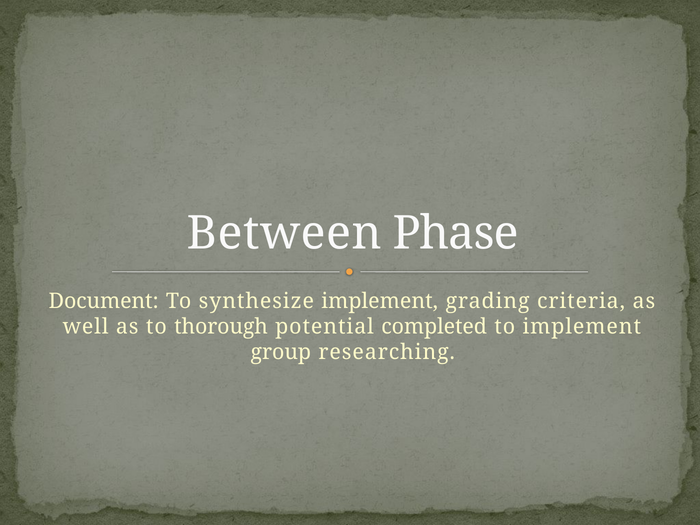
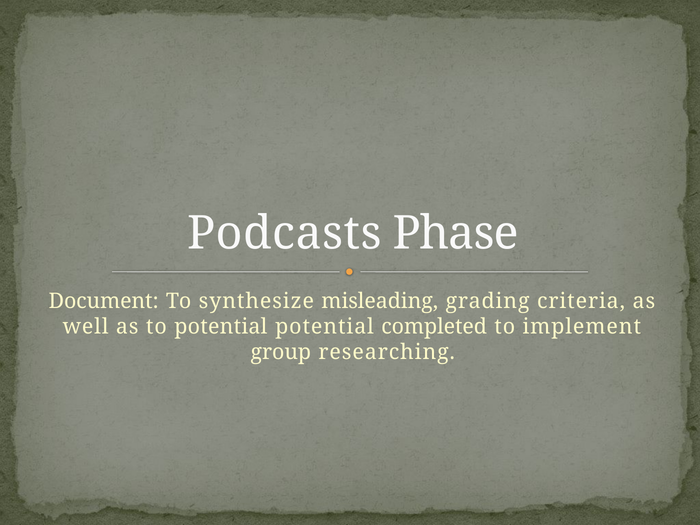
Between: Between -> Podcasts (284, 233)
synthesize implement: implement -> misleading (380, 301)
to thorough: thorough -> potential (221, 327)
